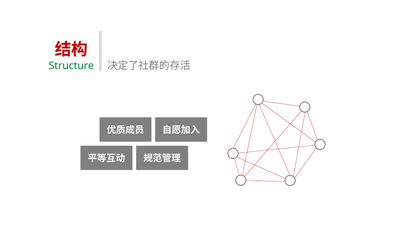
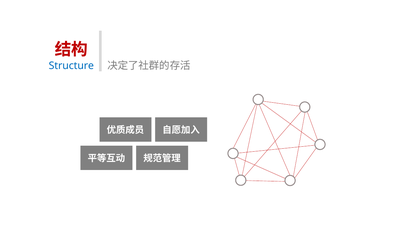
Structure colour: green -> blue (71, 66)
